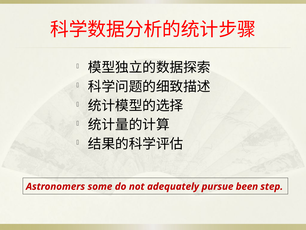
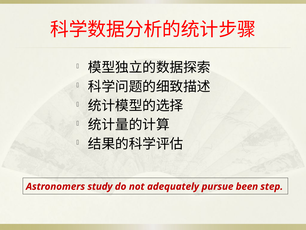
some: some -> study (100, 186)
